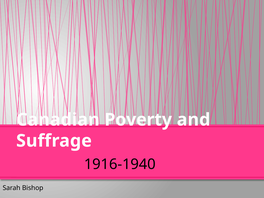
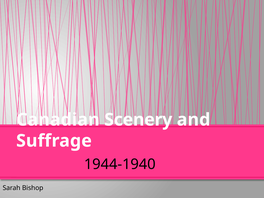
Poverty: Poverty -> Scenery (138, 120)
1916-1940: 1916-1940 -> 1944-1940 (120, 164)
